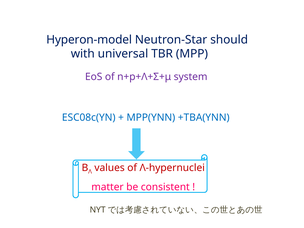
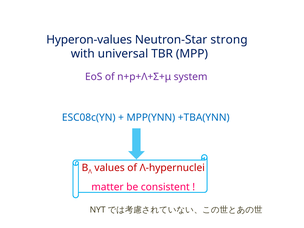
Hyperon-model: Hyperon-model -> Hyperon-values (89, 40)
should: should -> strong (229, 40)
